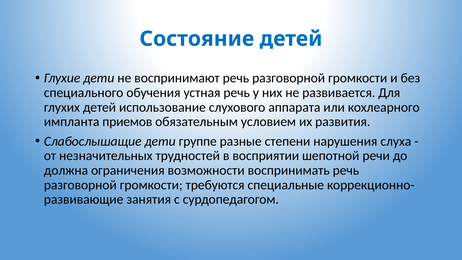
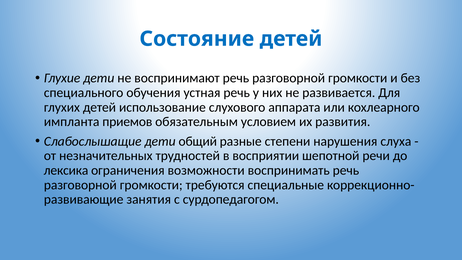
группе: группе -> общий (198, 141)
должна: должна -> лексика (66, 170)
